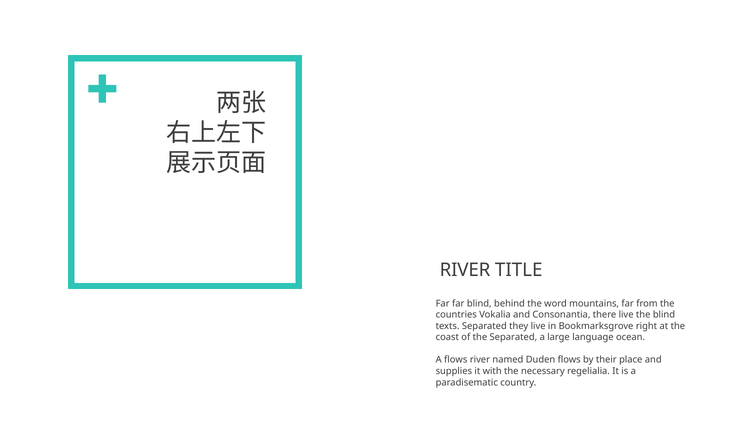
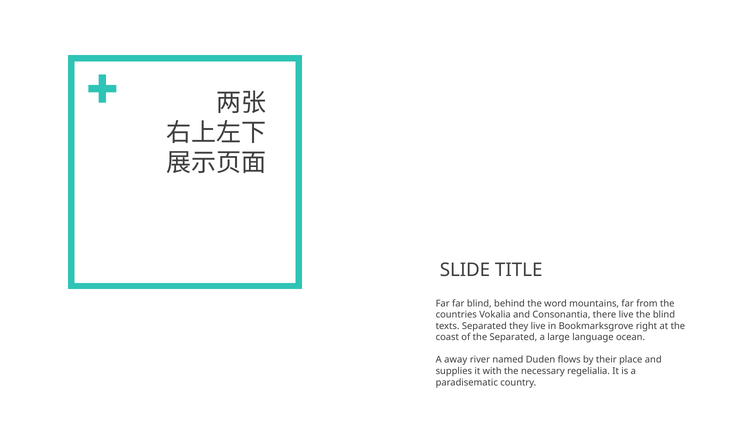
RIVER: RIVER -> SLIDE (465, 270)
A flows: flows -> away (456, 359)
